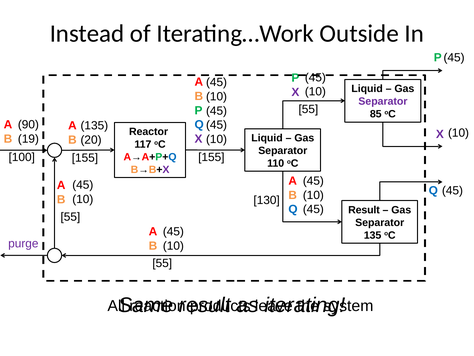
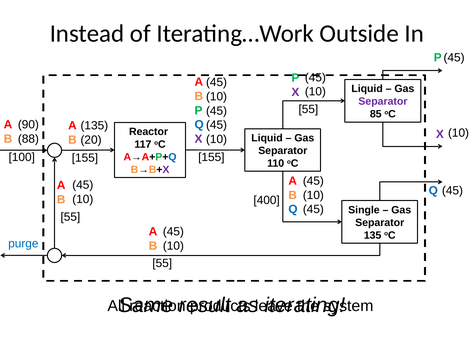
19: 19 -> 88 (28, 139)
130: 130 -> 400 (267, 200)
Result: Result -> Single (364, 210)
purge colour: purple -> blue (23, 243)
